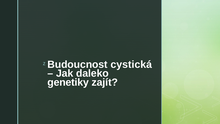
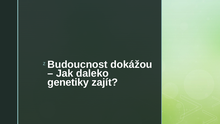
cystická: cystická -> dokážou (131, 64)
